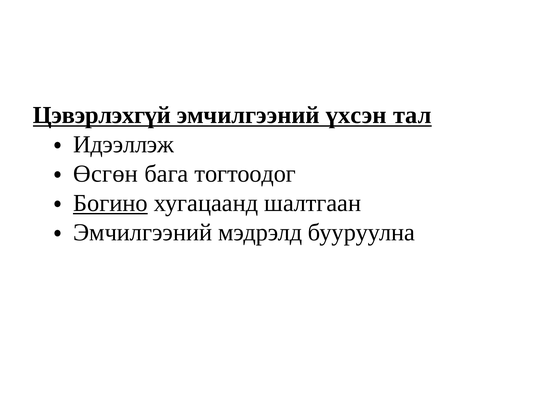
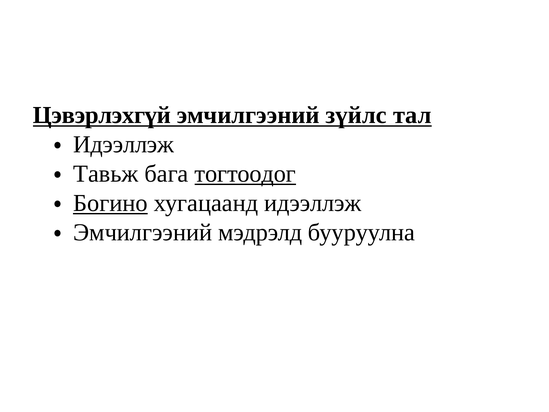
үхсэн: үхсэн -> зүйлс (356, 115)
Өсгөн: Өсгөн -> Тавьж (106, 174)
тогтоодог underline: none -> present (245, 174)
хугацаанд шалтгаан: шалтгаан -> идээллэж (313, 203)
